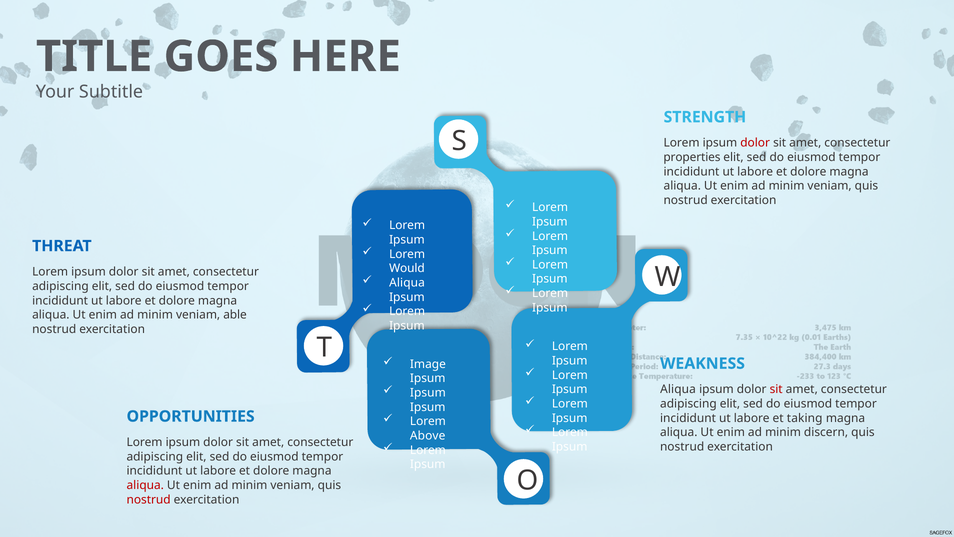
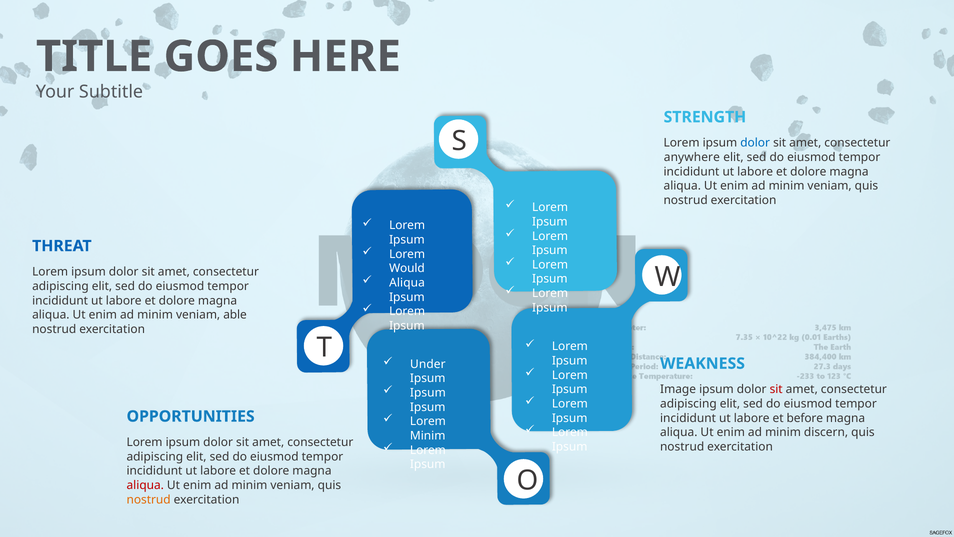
dolor colour: red -> blue (755, 143)
properties: properties -> anywhere (692, 157)
Image: Image -> Under (428, 364)
Aliqua: Aliqua -> Image (678, 389)
taking: taking -> before (805, 418)
Above: Above -> Minim (428, 435)
nostrud colour: red -> orange (149, 499)
